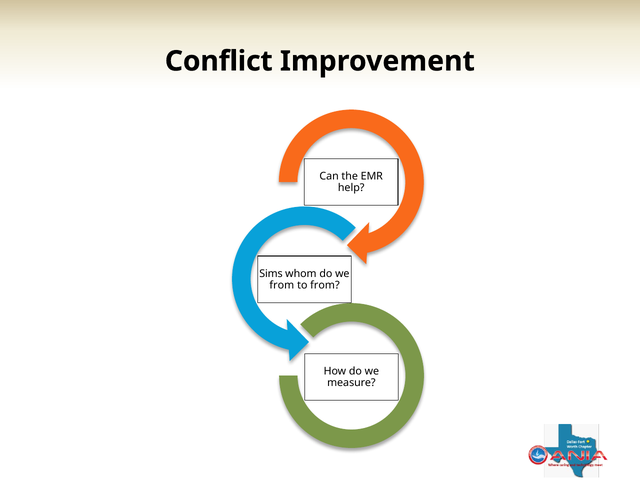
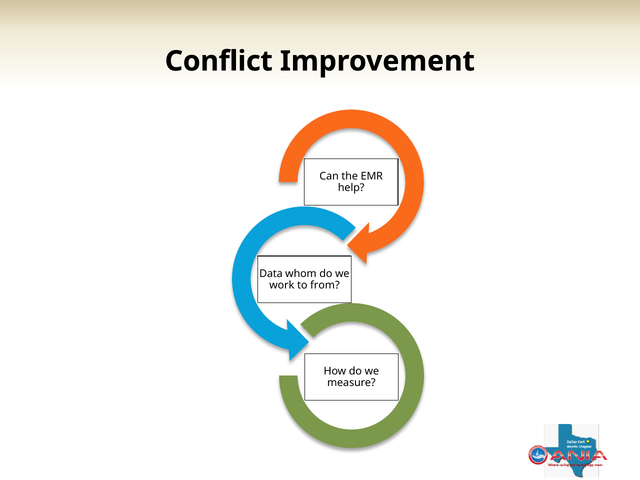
Sims: Sims -> Data (271, 274)
from: from -> work (282, 285)
